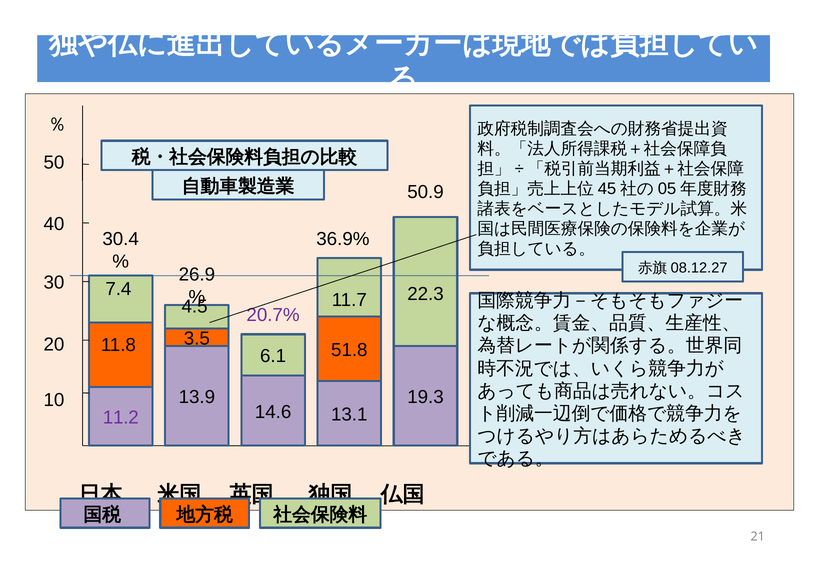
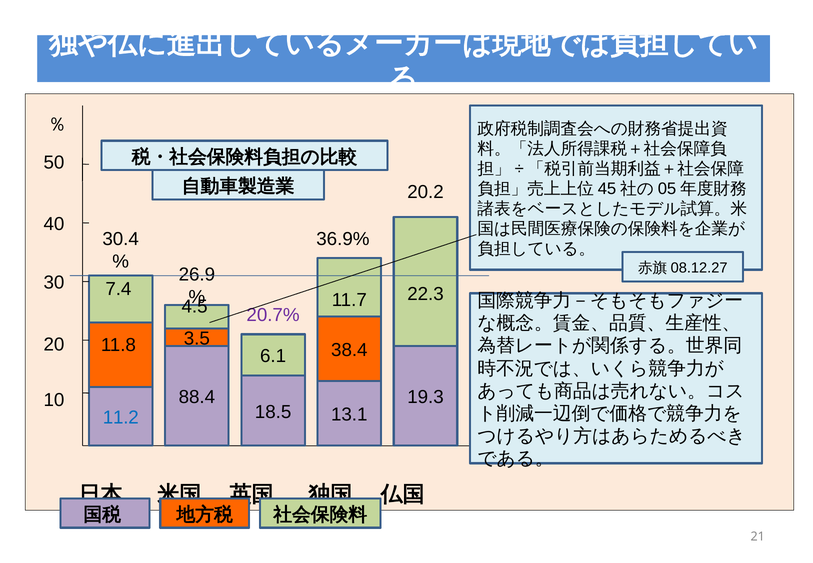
50.9: 50.9 -> 20.2 (426, 192)
51.8: 51.8 -> 38.4 (349, 350)
13.9: 13.9 -> 88.4 (197, 397)
14.6: 14.6 -> 18.5 (273, 412)
11.2 colour: purple -> blue (121, 418)
